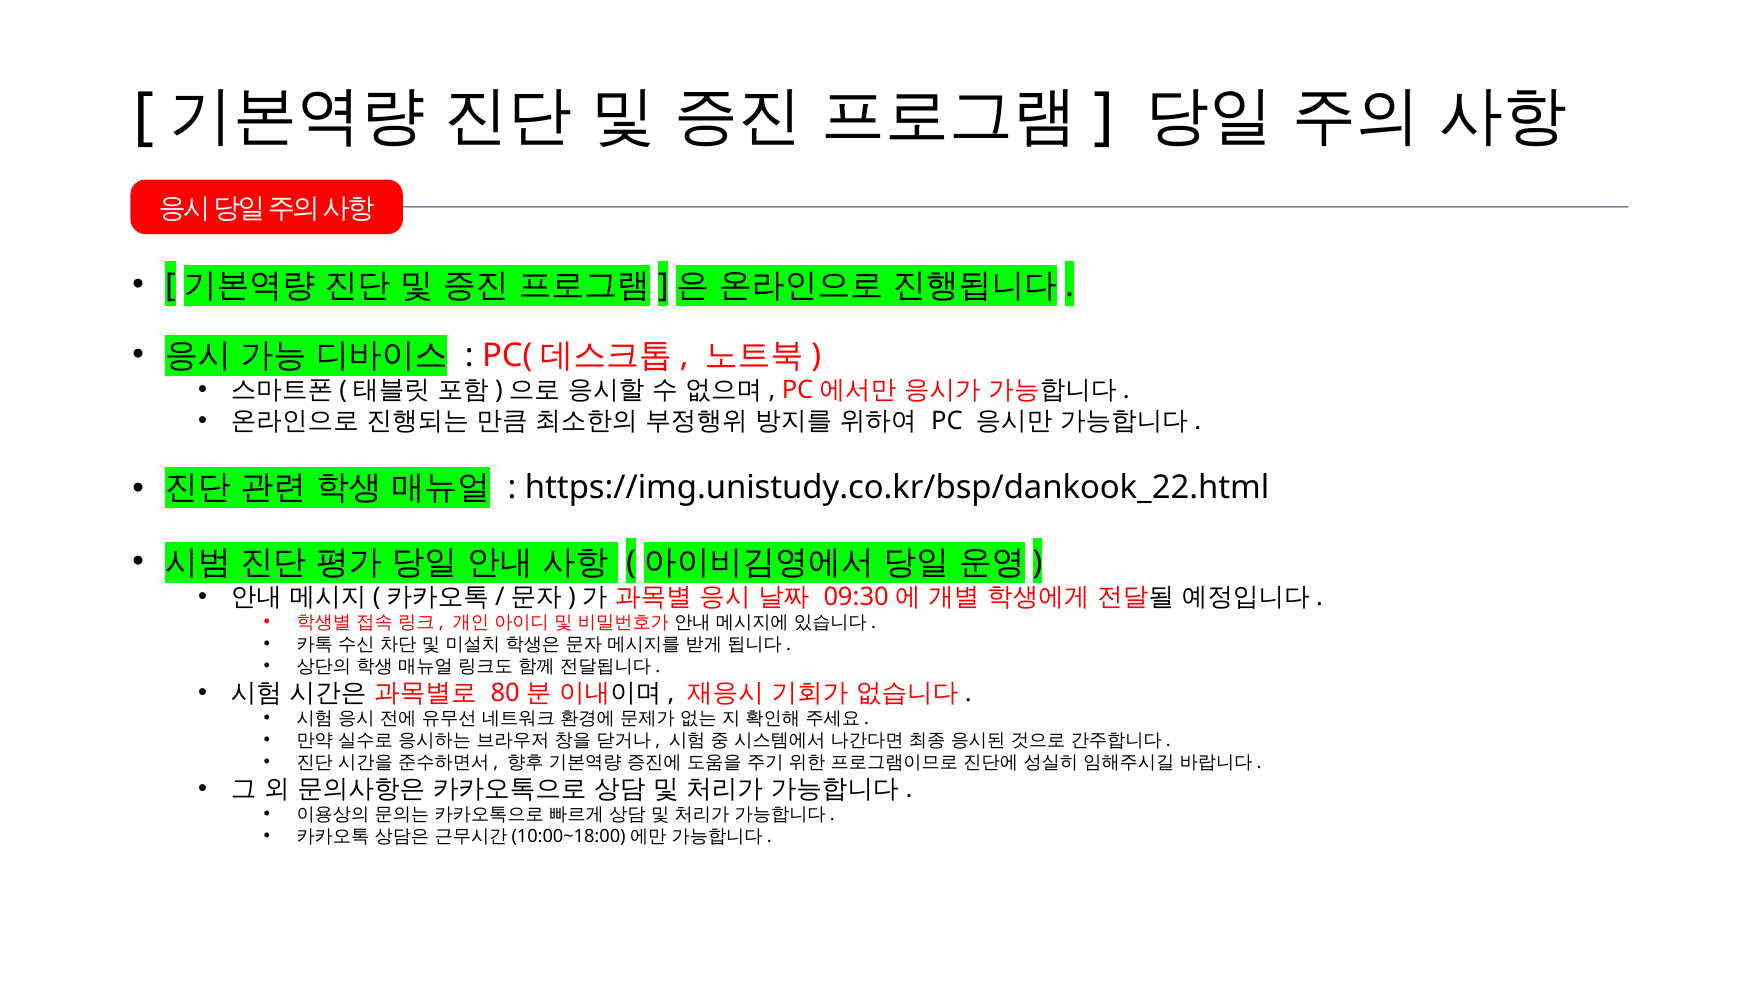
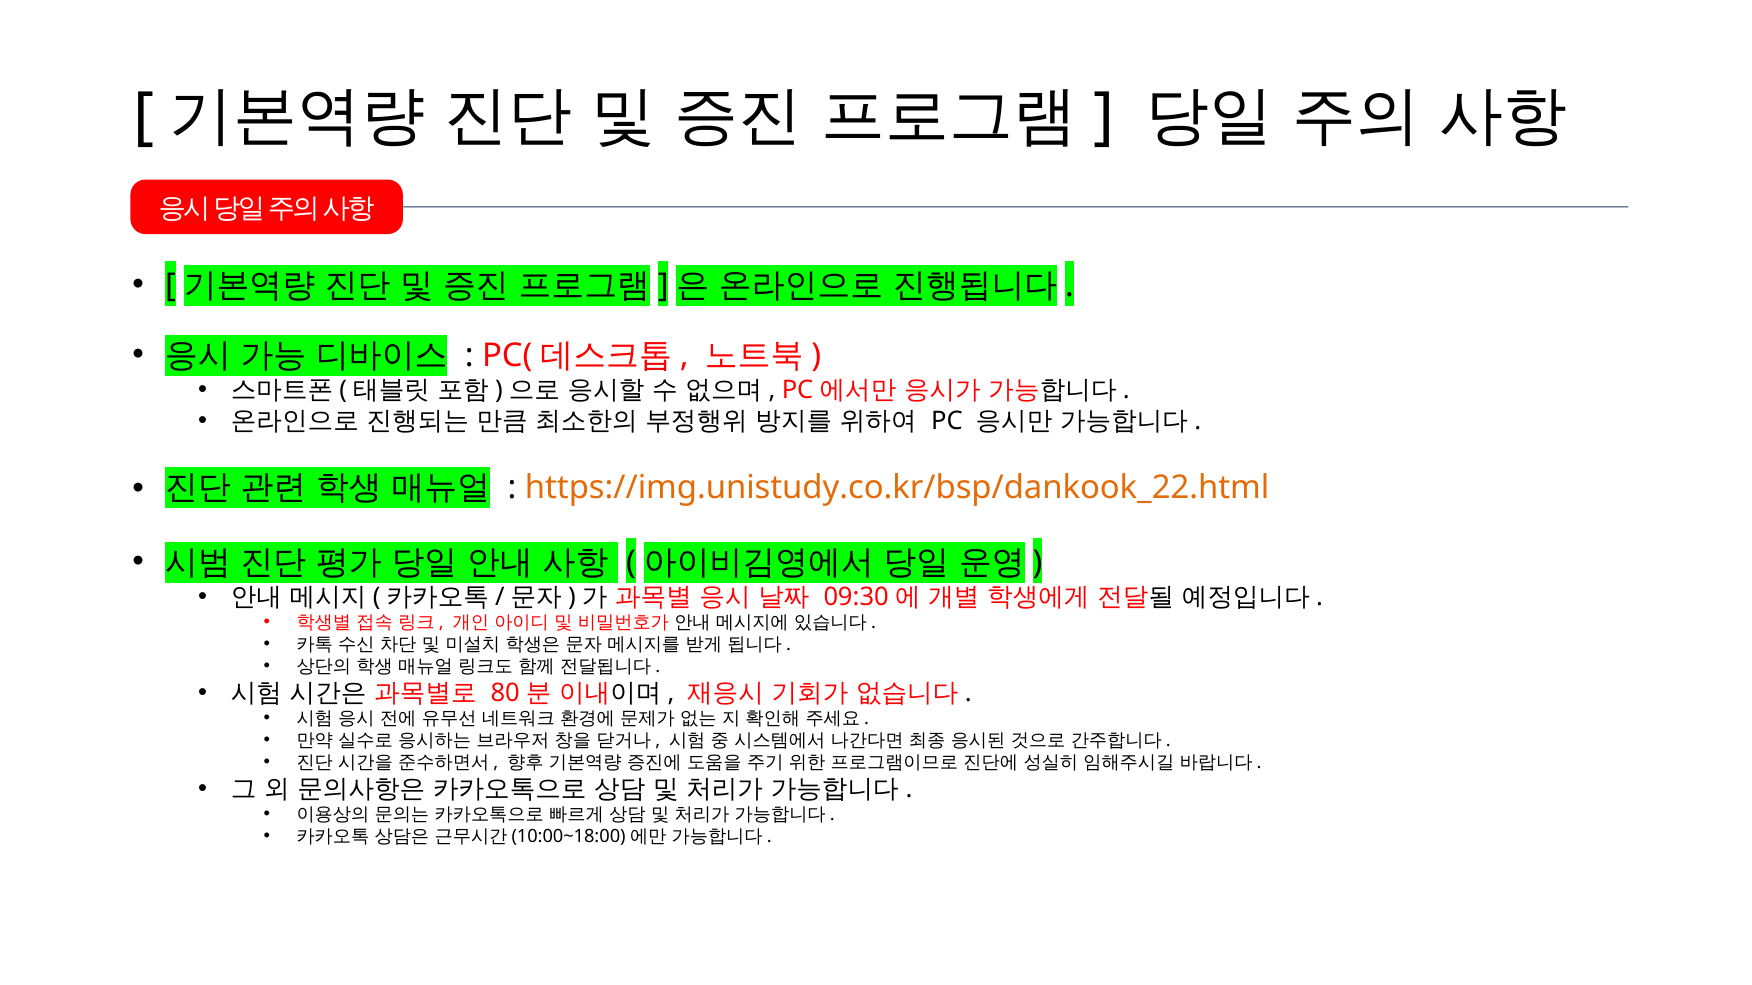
https://img.unistudy.co.kr/bsp/dankook_22.html colour: black -> orange (897, 487)
